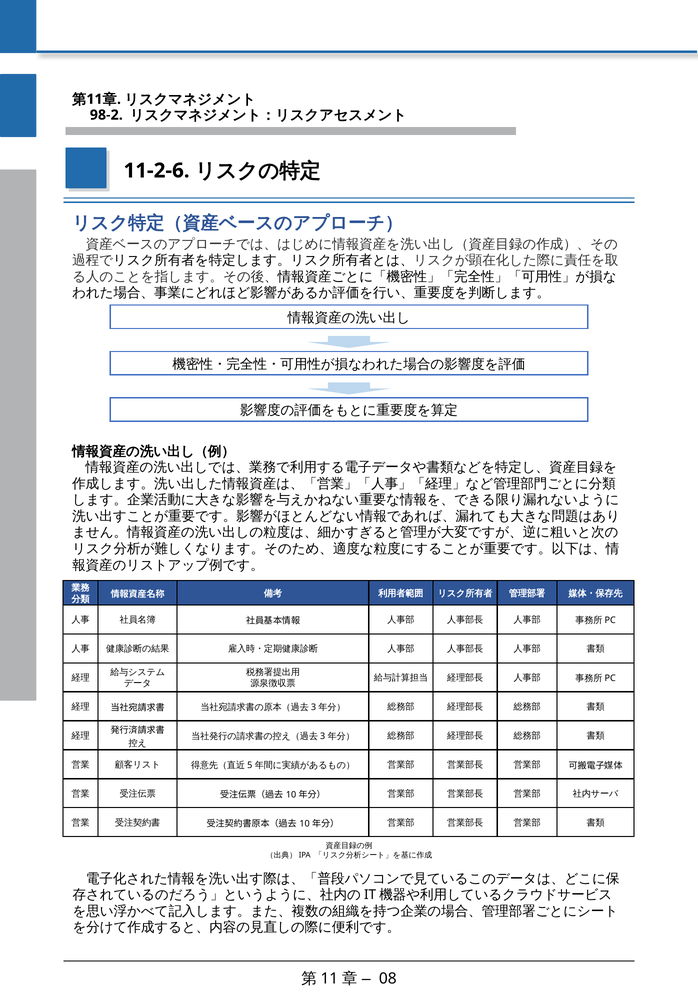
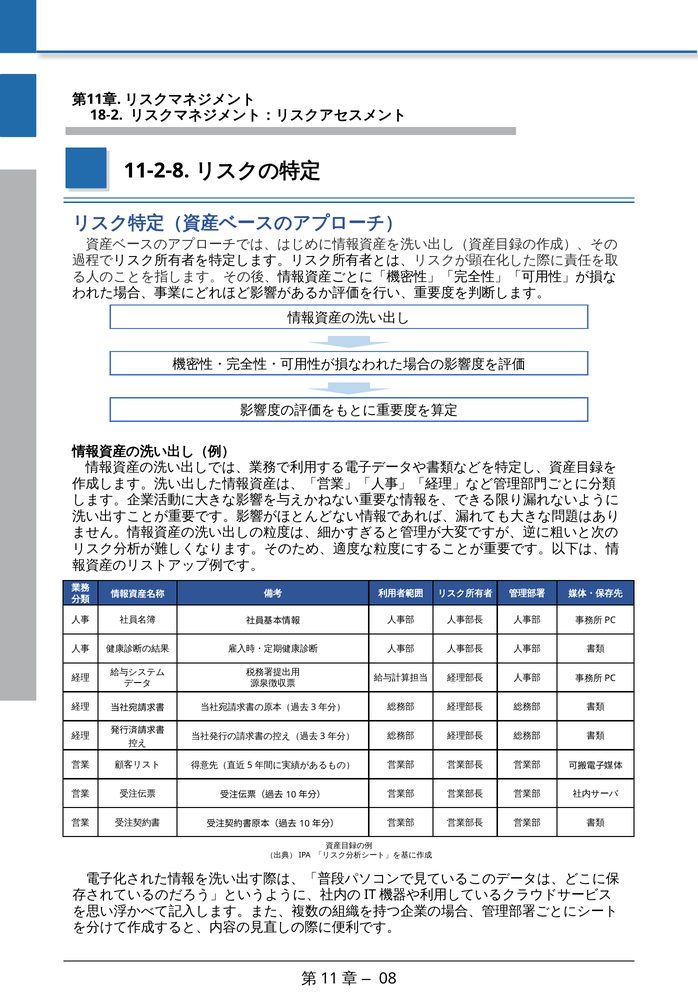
98-2: 98-2 -> 18-2 (106, 115)
11-2-6: 11-2-6 -> 11-2-8 (157, 171)
